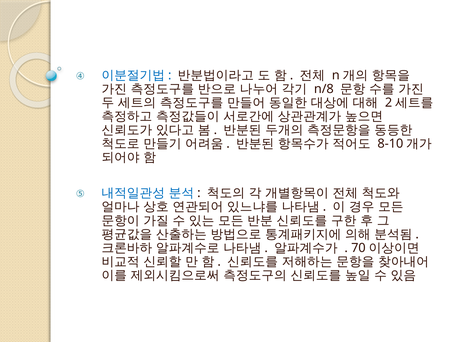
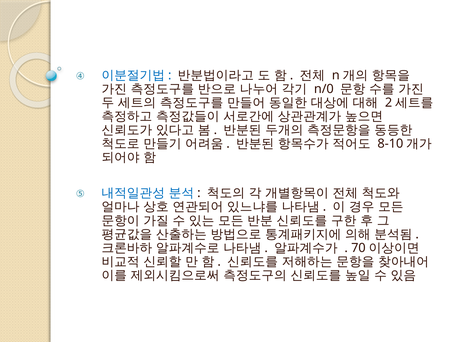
n/8: n/8 -> n/0 (324, 89)
